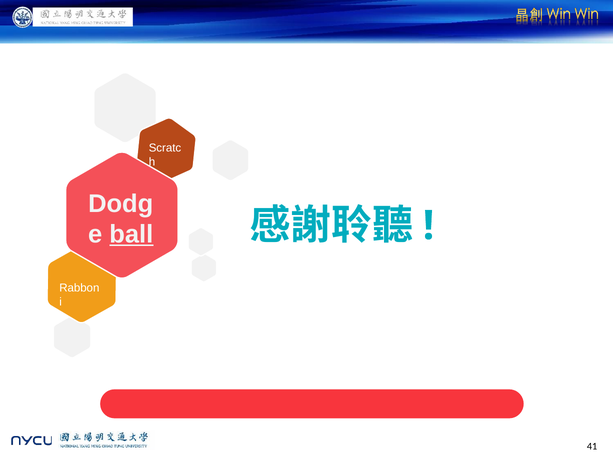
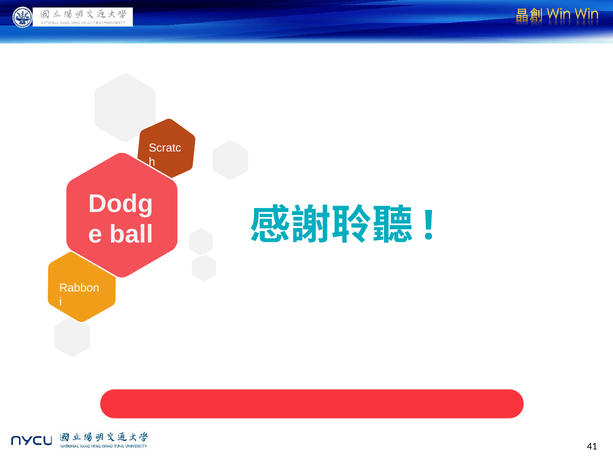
ball underline: present -> none (131, 234)
